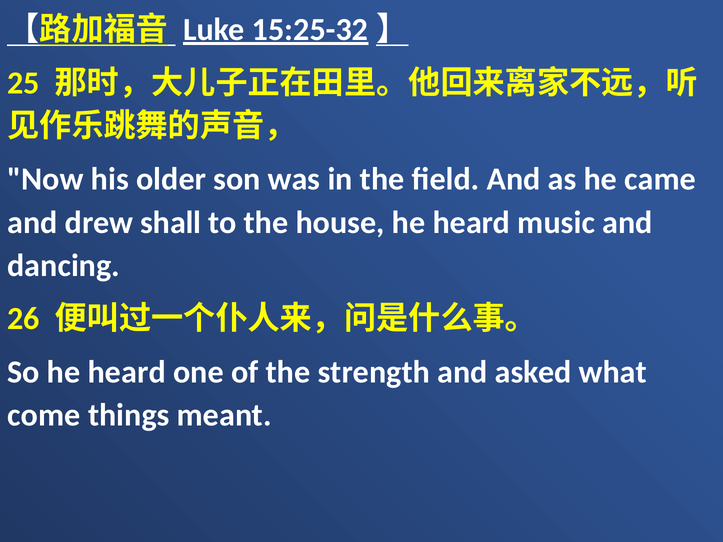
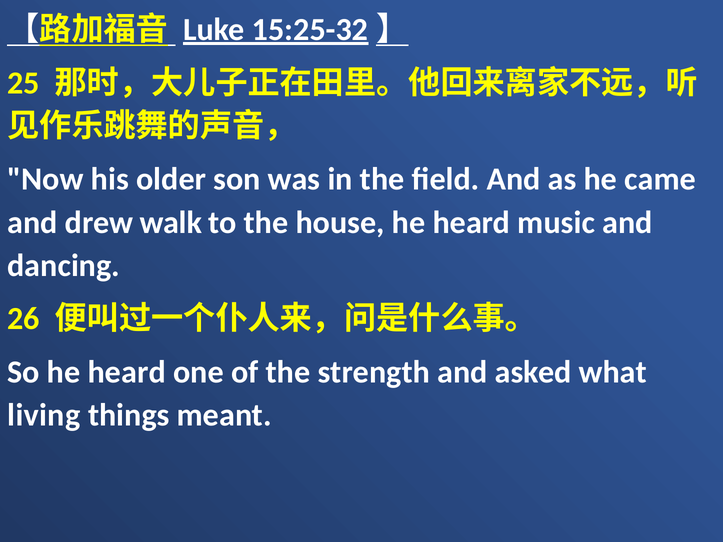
shall: shall -> walk (171, 223)
come: come -> living (44, 415)
